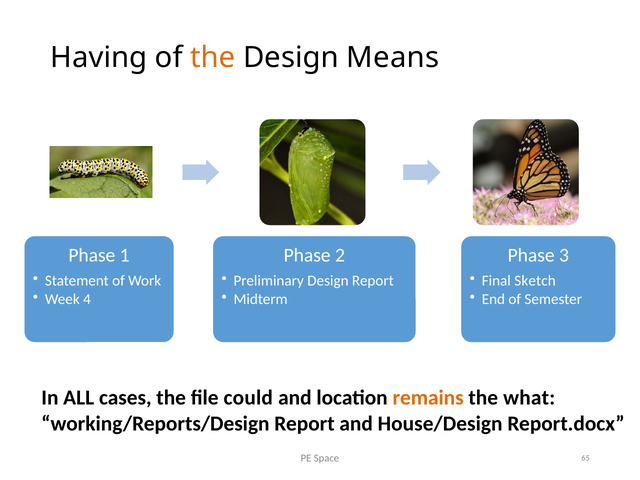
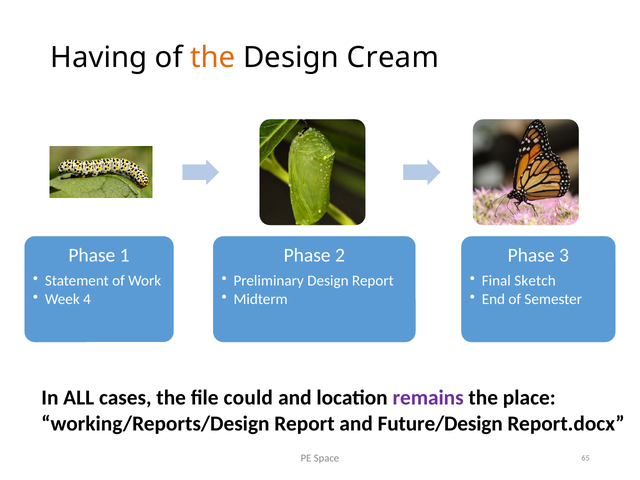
Means: Means -> Cream (393, 57)
remains colour: orange -> purple (428, 398)
what: what -> place (529, 398)
House/Design: House/Design -> Future/Design (440, 423)
